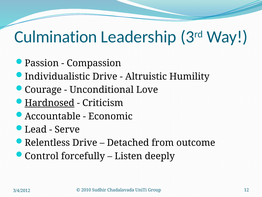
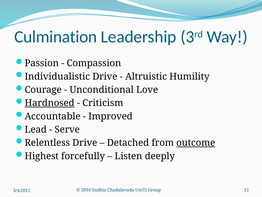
Economic: Economic -> Improved (110, 116)
outcome underline: none -> present (196, 142)
Control: Control -> Highest (42, 156)
